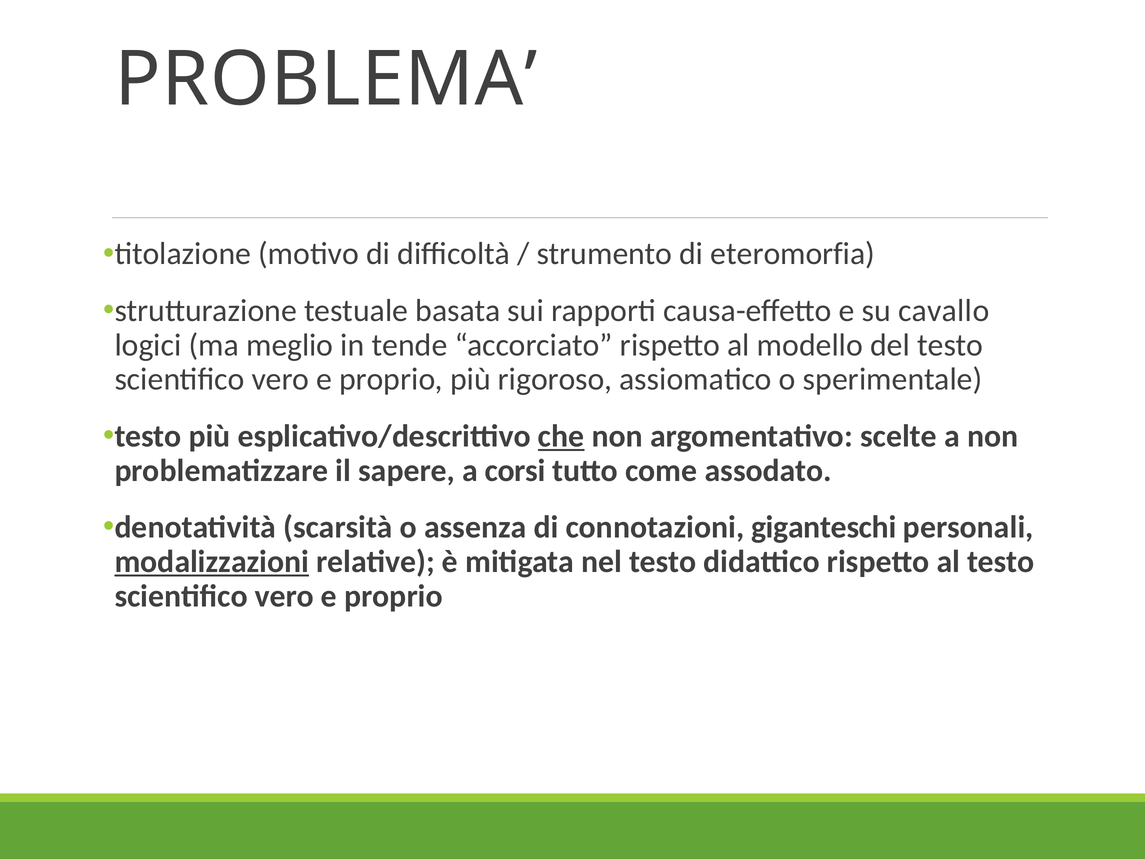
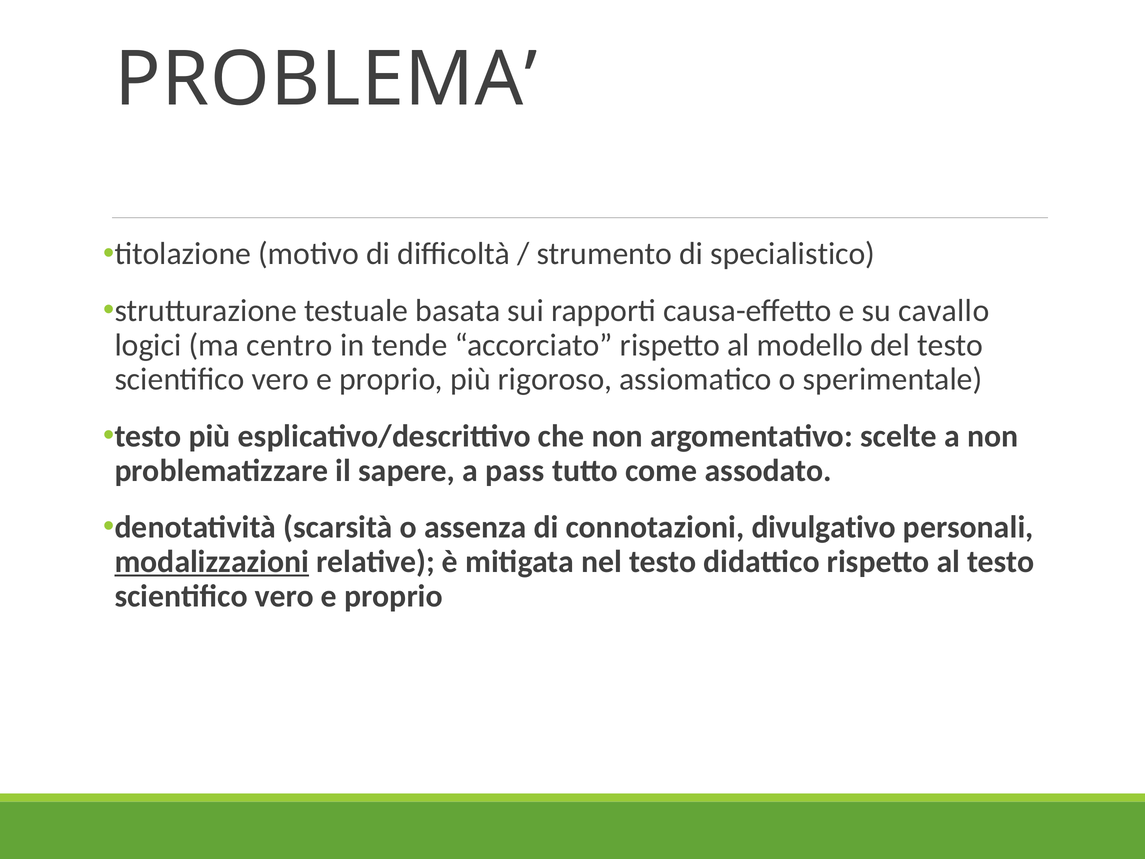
eteromorfia: eteromorfia -> specialistico (793, 254)
meglio: meglio -> centro (290, 345)
che underline: present -> none (561, 436)
corsi: corsi -> pass (515, 470)
giganteschi: giganteschi -> divulgativo (824, 527)
